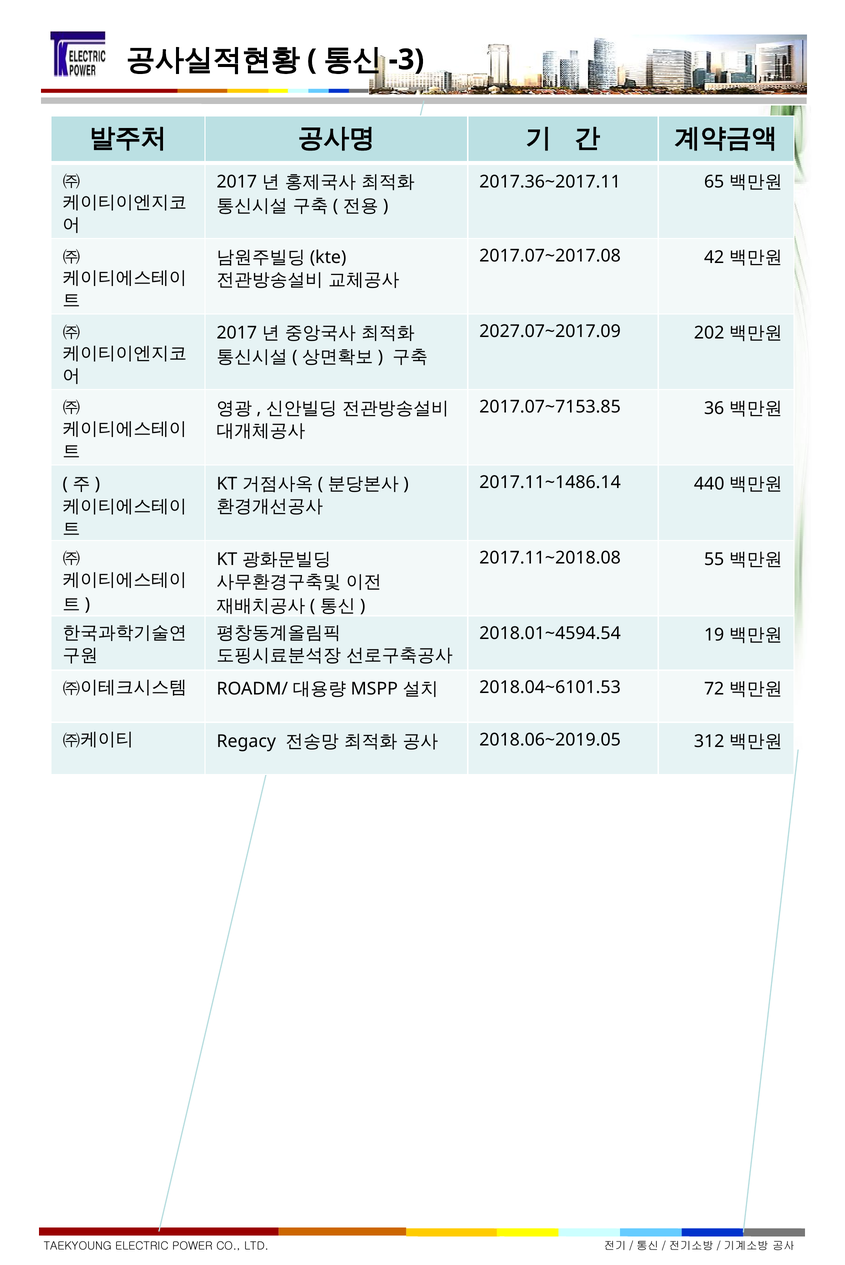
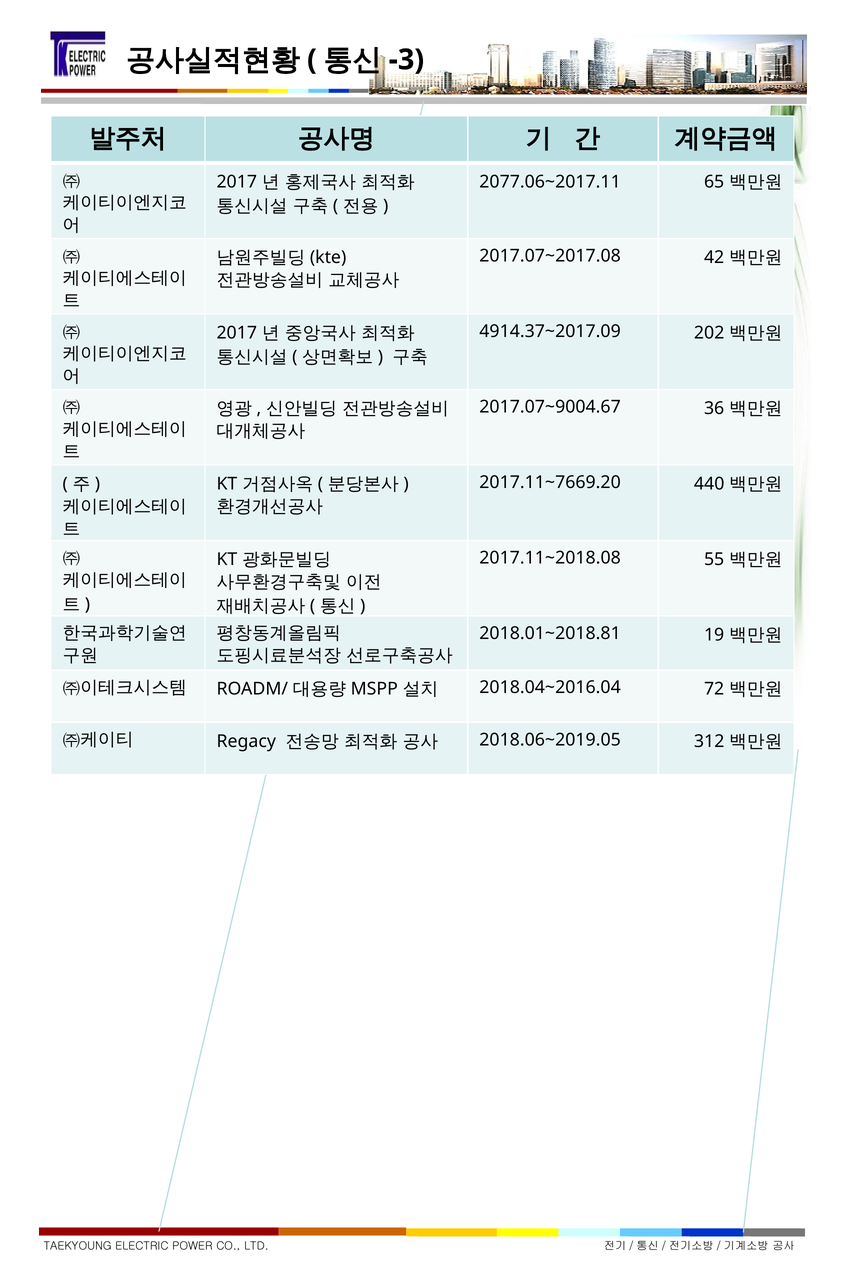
2017.36~2017.11: 2017.36~2017.11 -> 2077.06~2017.11 (550, 182)
2027.07~2017.09: 2027.07~2017.09 -> 4914.37~2017.09 (550, 331)
2017.07~7153.85: 2017.07~7153.85 -> 2017.07~9004.67 (550, 407)
2017.11~1486.14: 2017.11~1486.14 -> 2017.11~7669.20 (550, 482)
2018.01~4594.54: 2018.01~4594.54 -> 2018.01~2018.81 (550, 633)
2018.04~6101.53: 2018.04~6101.53 -> 2018.04~2016.04 (550, 688)
